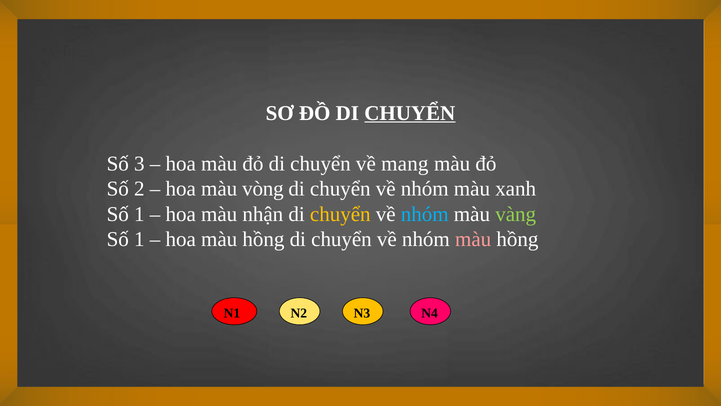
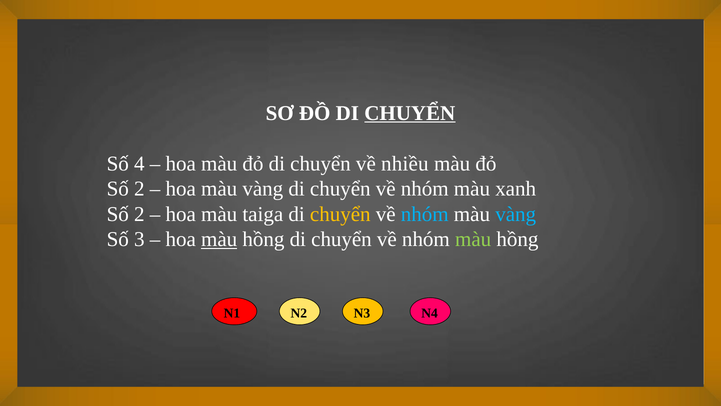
3: 3 -> 4 (139, 163)
mang: mang -> nhiều (405, 163)
hoa màu vòng: vòng -> vàng (263, 189)
1: 1 -> 2 (139, 214)
nhận: nhận -> taiga (263, 214)
vàng colour: light green -> light blue (516, 214)
1: 1 -> 3 (139, 239)
màu underline: none -> present (219, 239)
màu colour: pink -> light green (473, 239)
